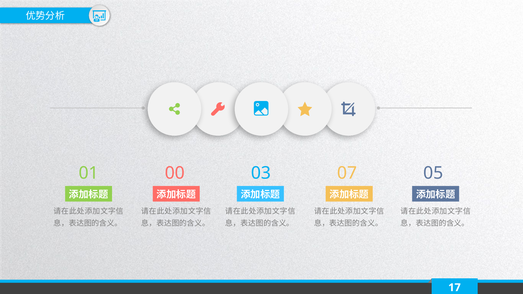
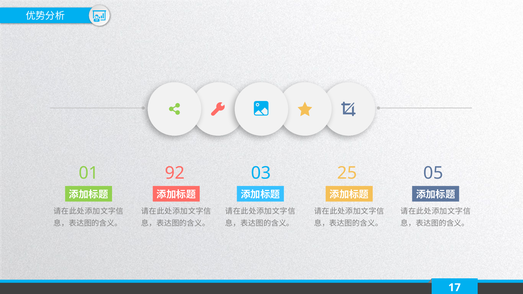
00: 00 -> 92 (175, 173)
07: 07 -> 25 (347, 173)
